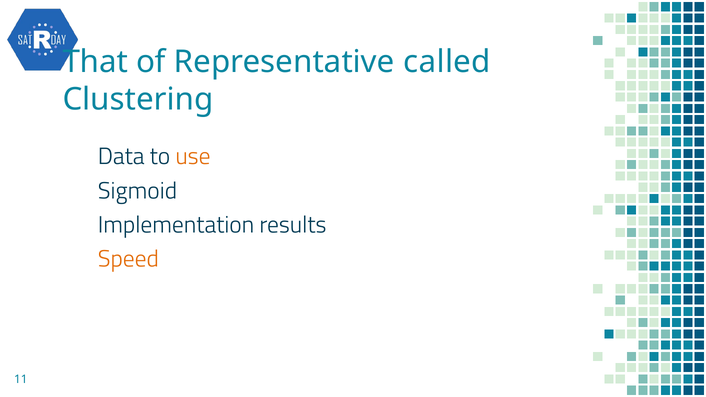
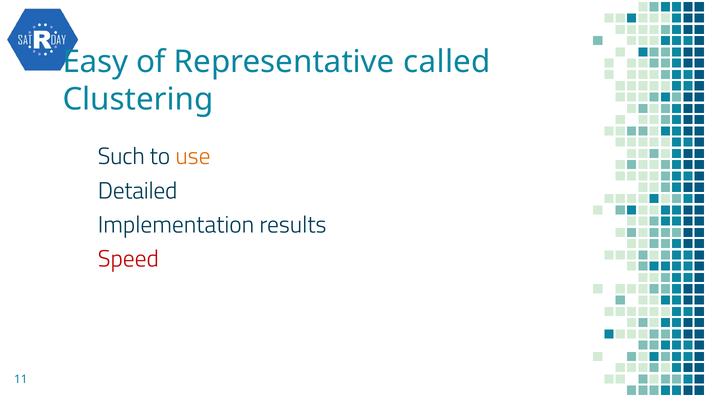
That: That -> Easy (95, 62)
Data: Data -> Such (121, 157)
Sigmoid: Sigmoid -> Detailed (138, 191)
Speed colour: orange -> red (128, 259)
